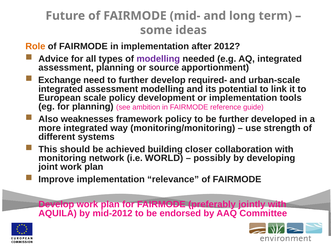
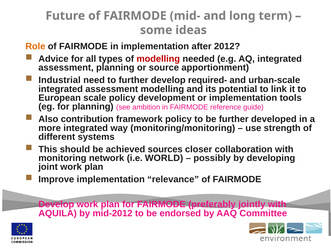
modelling colour: purple -> red (158, 59)
Exchange: Exchange -> Industrial (60, 80)
weaknesses: weaknesses -> contribution (87, 119)
building: building -> sources (165, 149)
